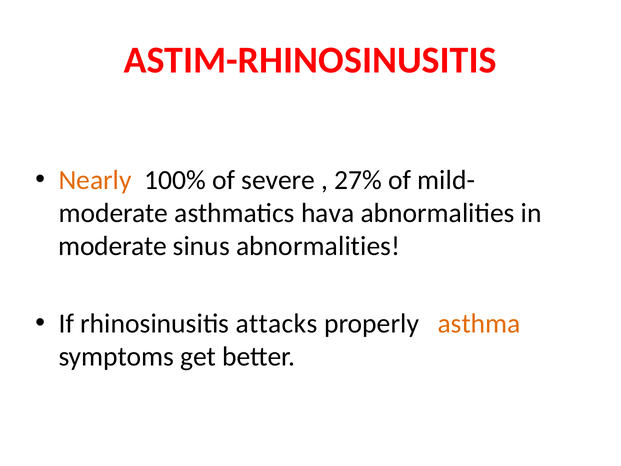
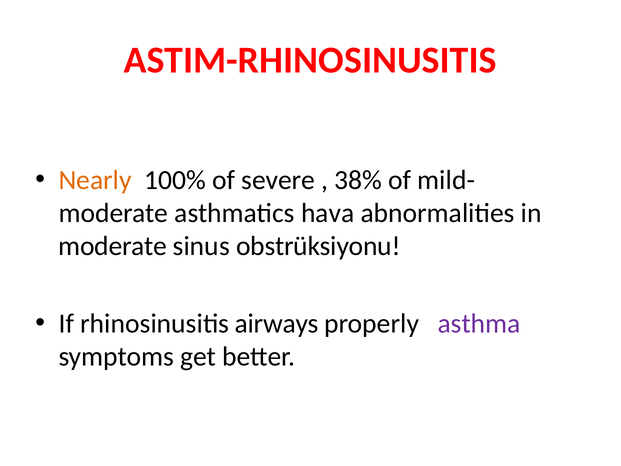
27%: 27% -> 38% (358, 180)
sinus abnormalities: abnormalities -> obstrüksiyonu (318, 246)
attacks: attacks -> airways (277, 324)
asthma colour: orange -> purple (479, 324)
